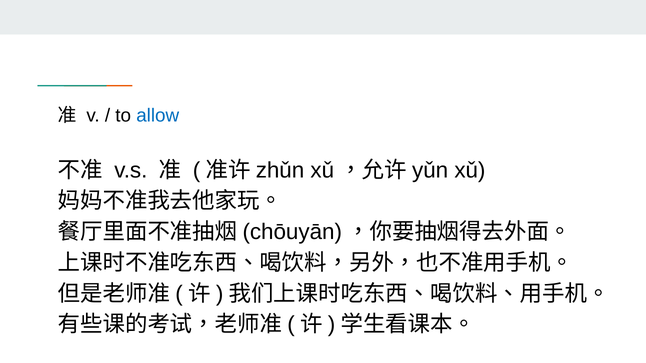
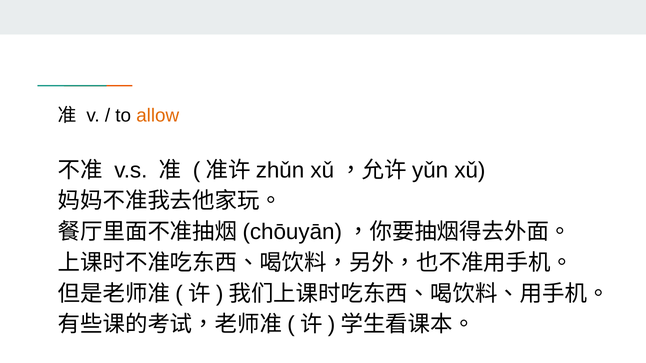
allow colour: blue -> orange (158, 116)
